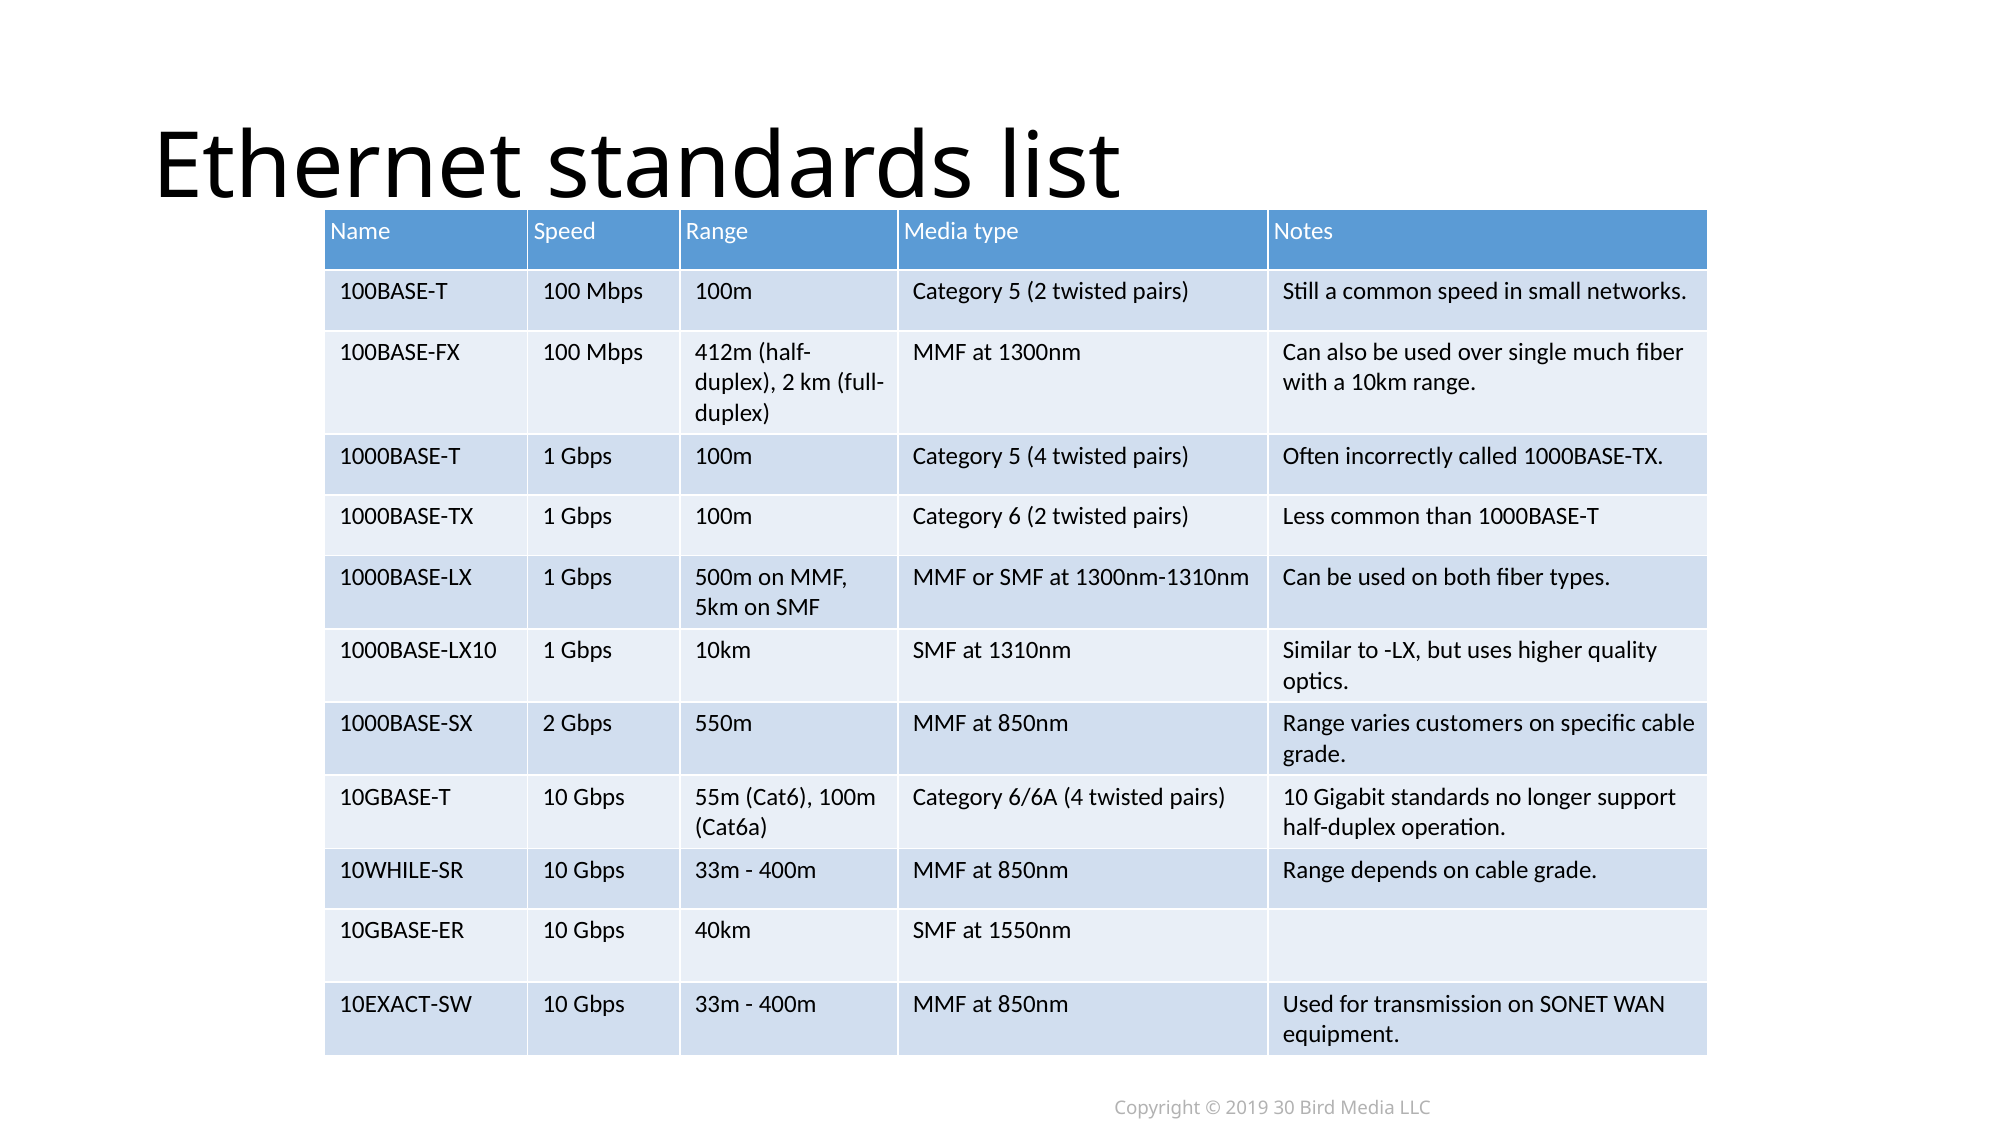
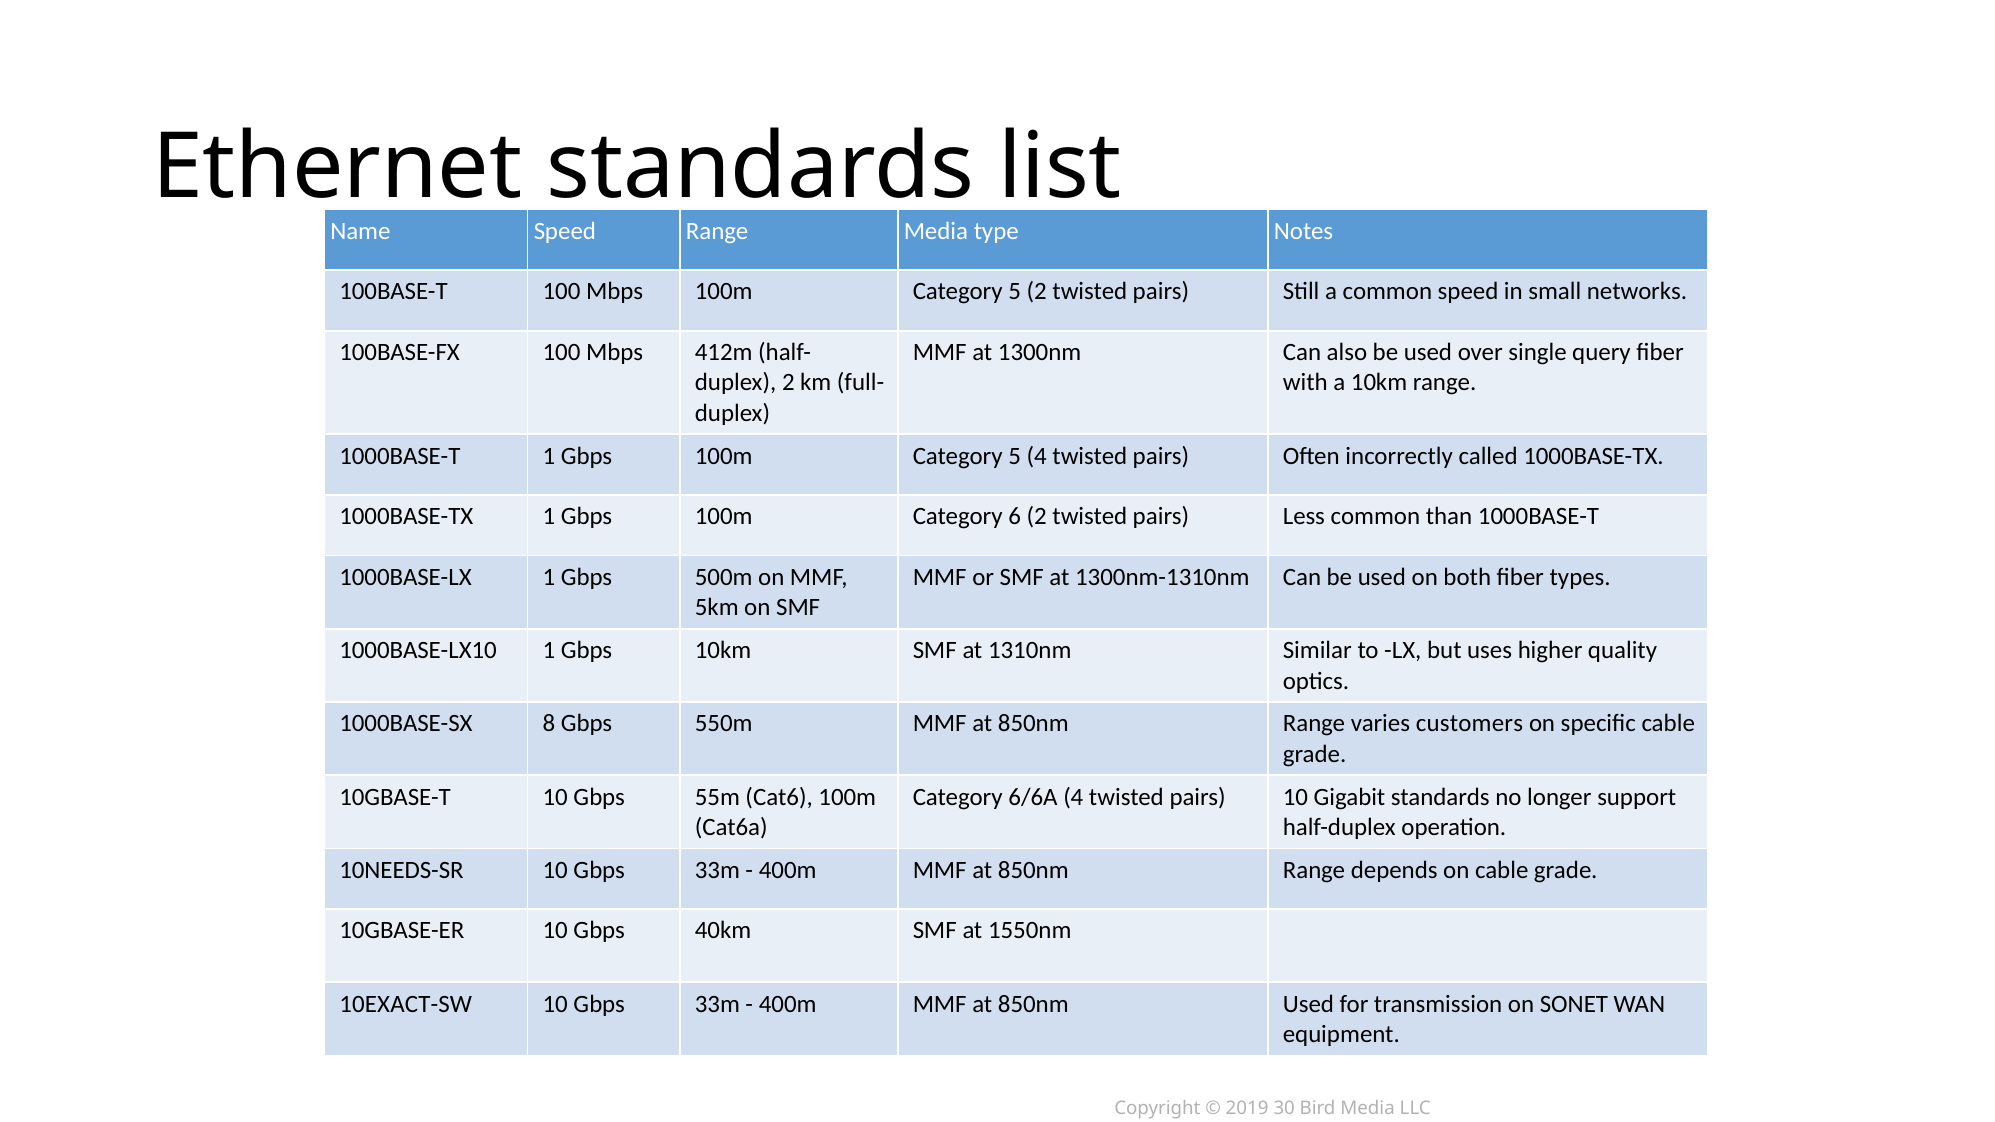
much: much -> query (1601, 352)
1000BASE-SX 2: 2 -> 8 (549, 724)
10WHILE-SR: 10WHILE-SR -> 10NEEDS-SR (401, 870)
